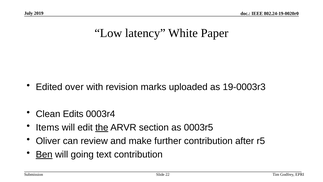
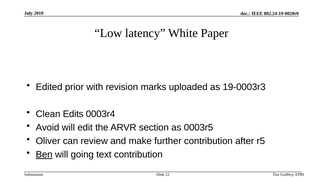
over: over -> prior (74, 87)
Items: Items -> Avoid (48, 127)
the underline: present -> none (102, 127)
